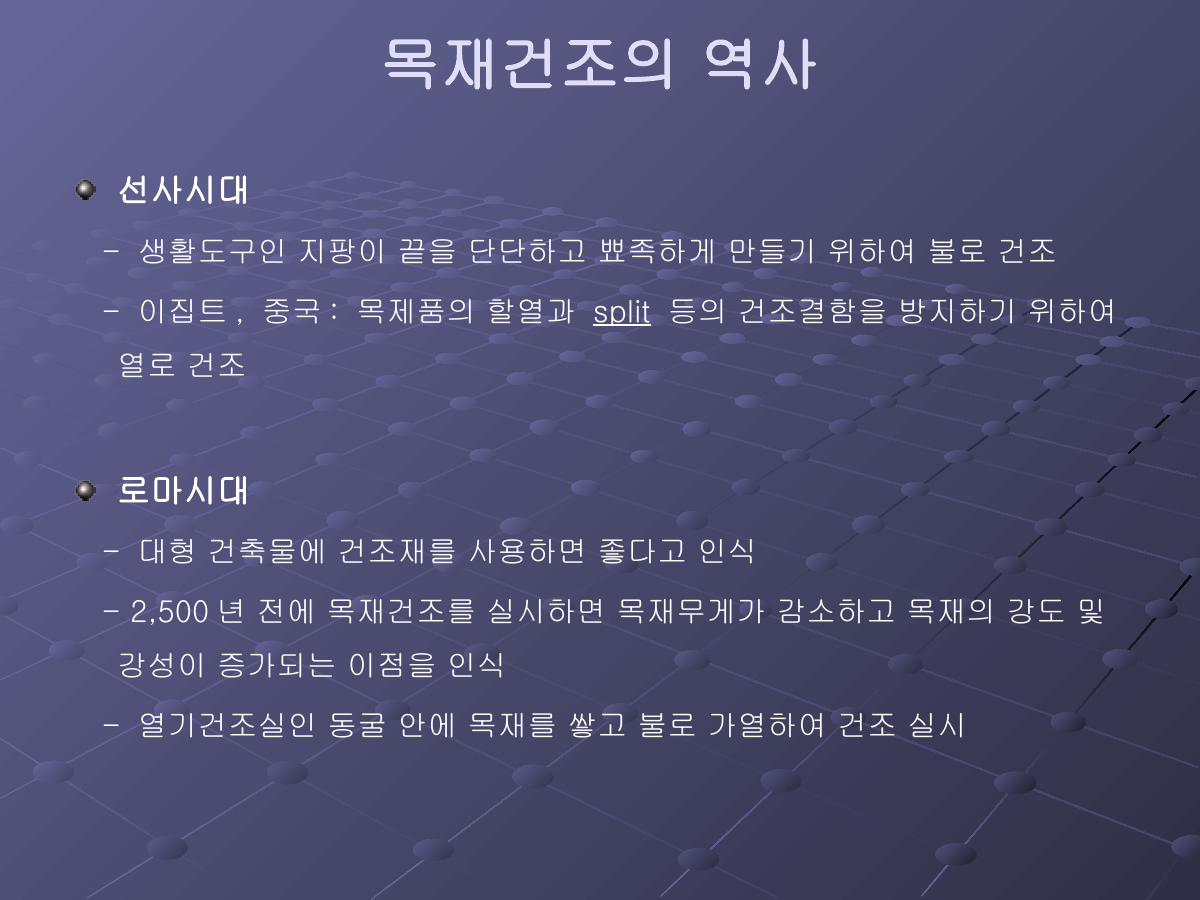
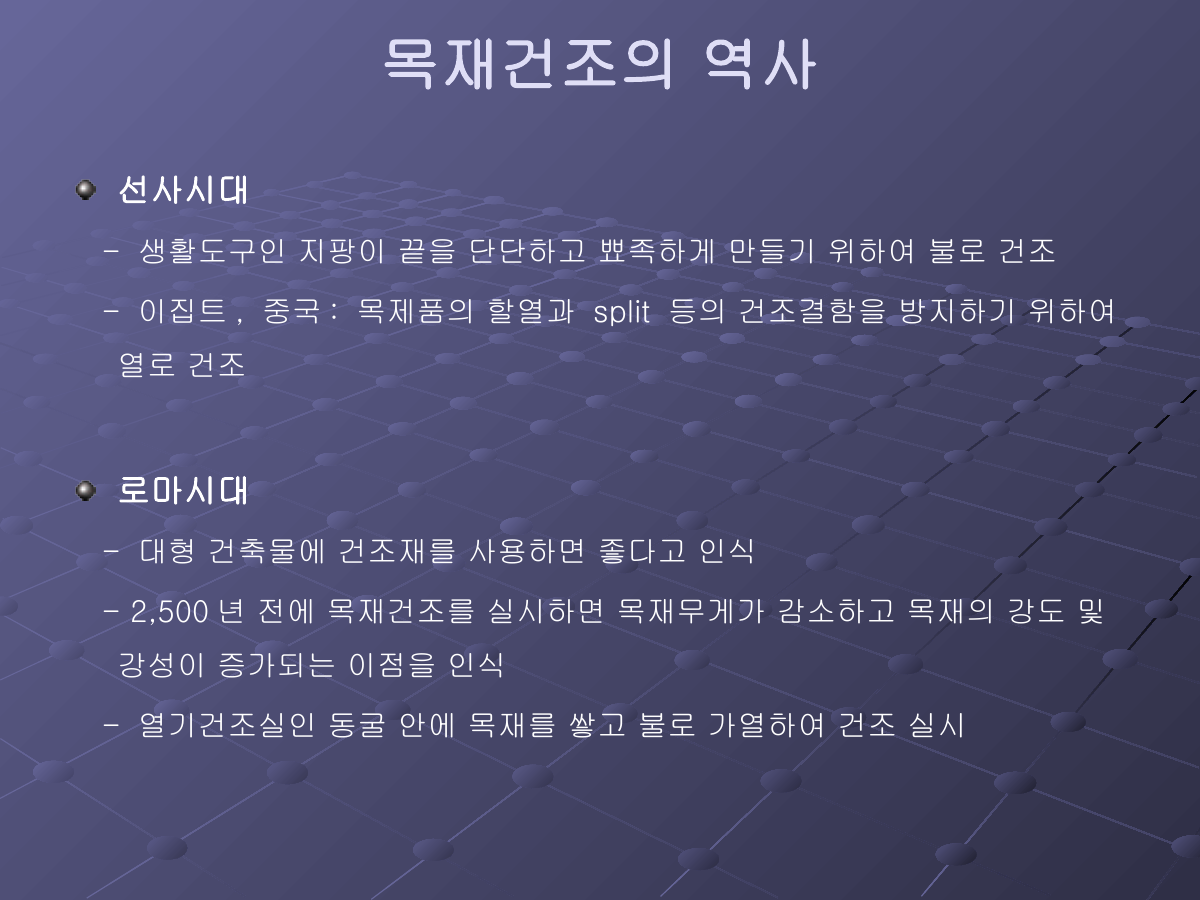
split underline: present -> none (622, 312)
